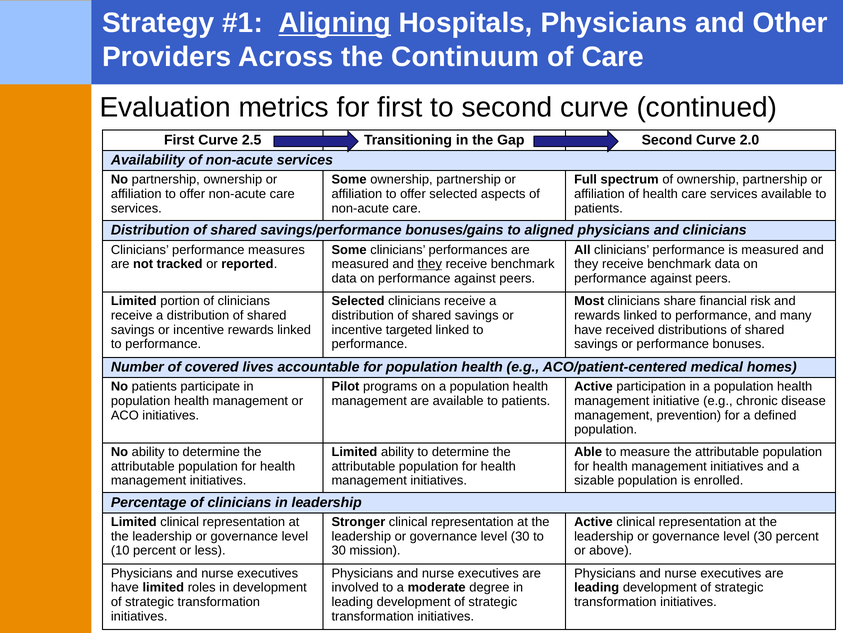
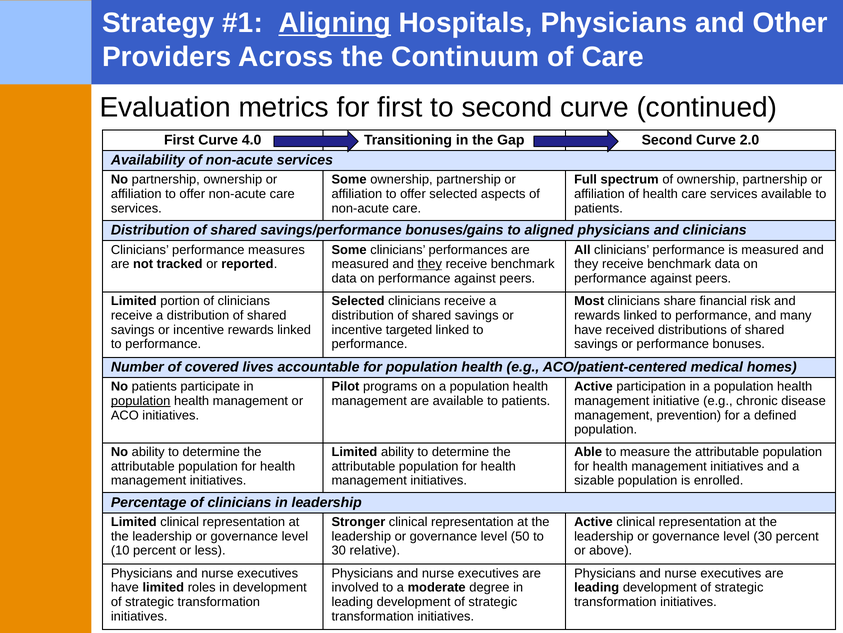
2.5: 2.5 -> 4.0 (252, 140)
population underline: none -> present (141, 400)
30: 30 -> 50 (520, 536)
mission: mission -> relative (375, 550)
